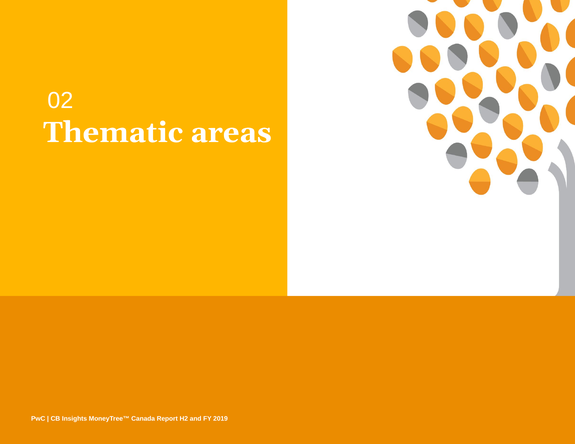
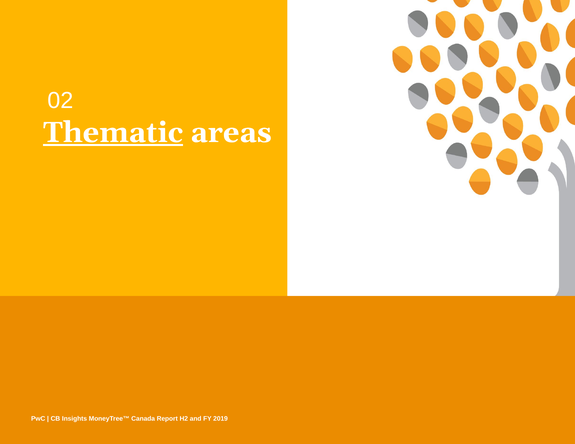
Thematic underline: none -> present (113, 133)
